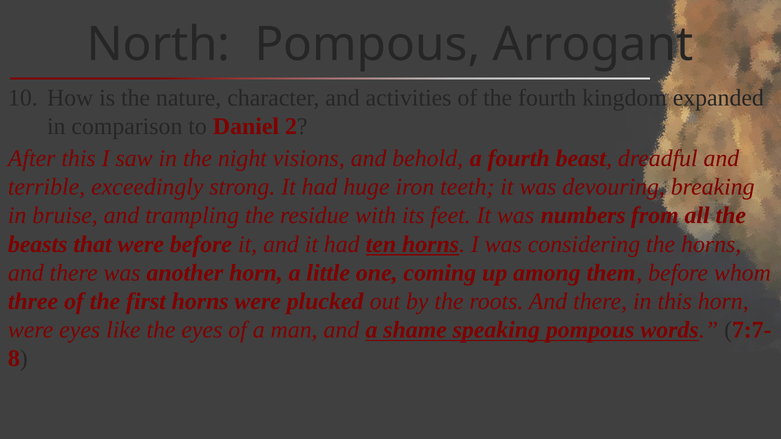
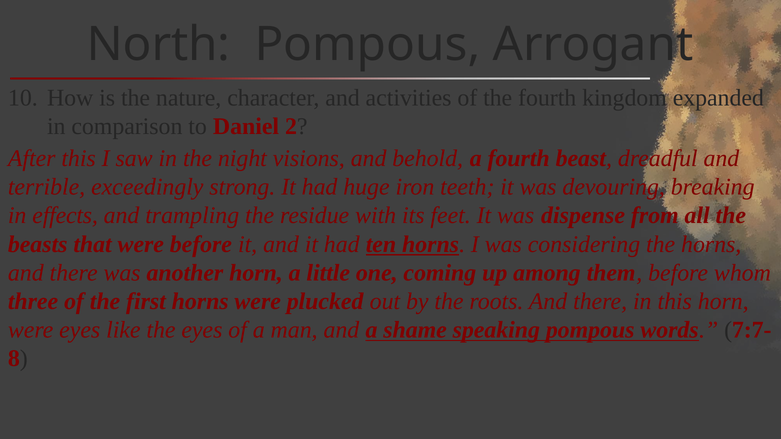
bruise: bruise -> effects (65, 216)
numbers: numbers -> dispense (583, 216)
